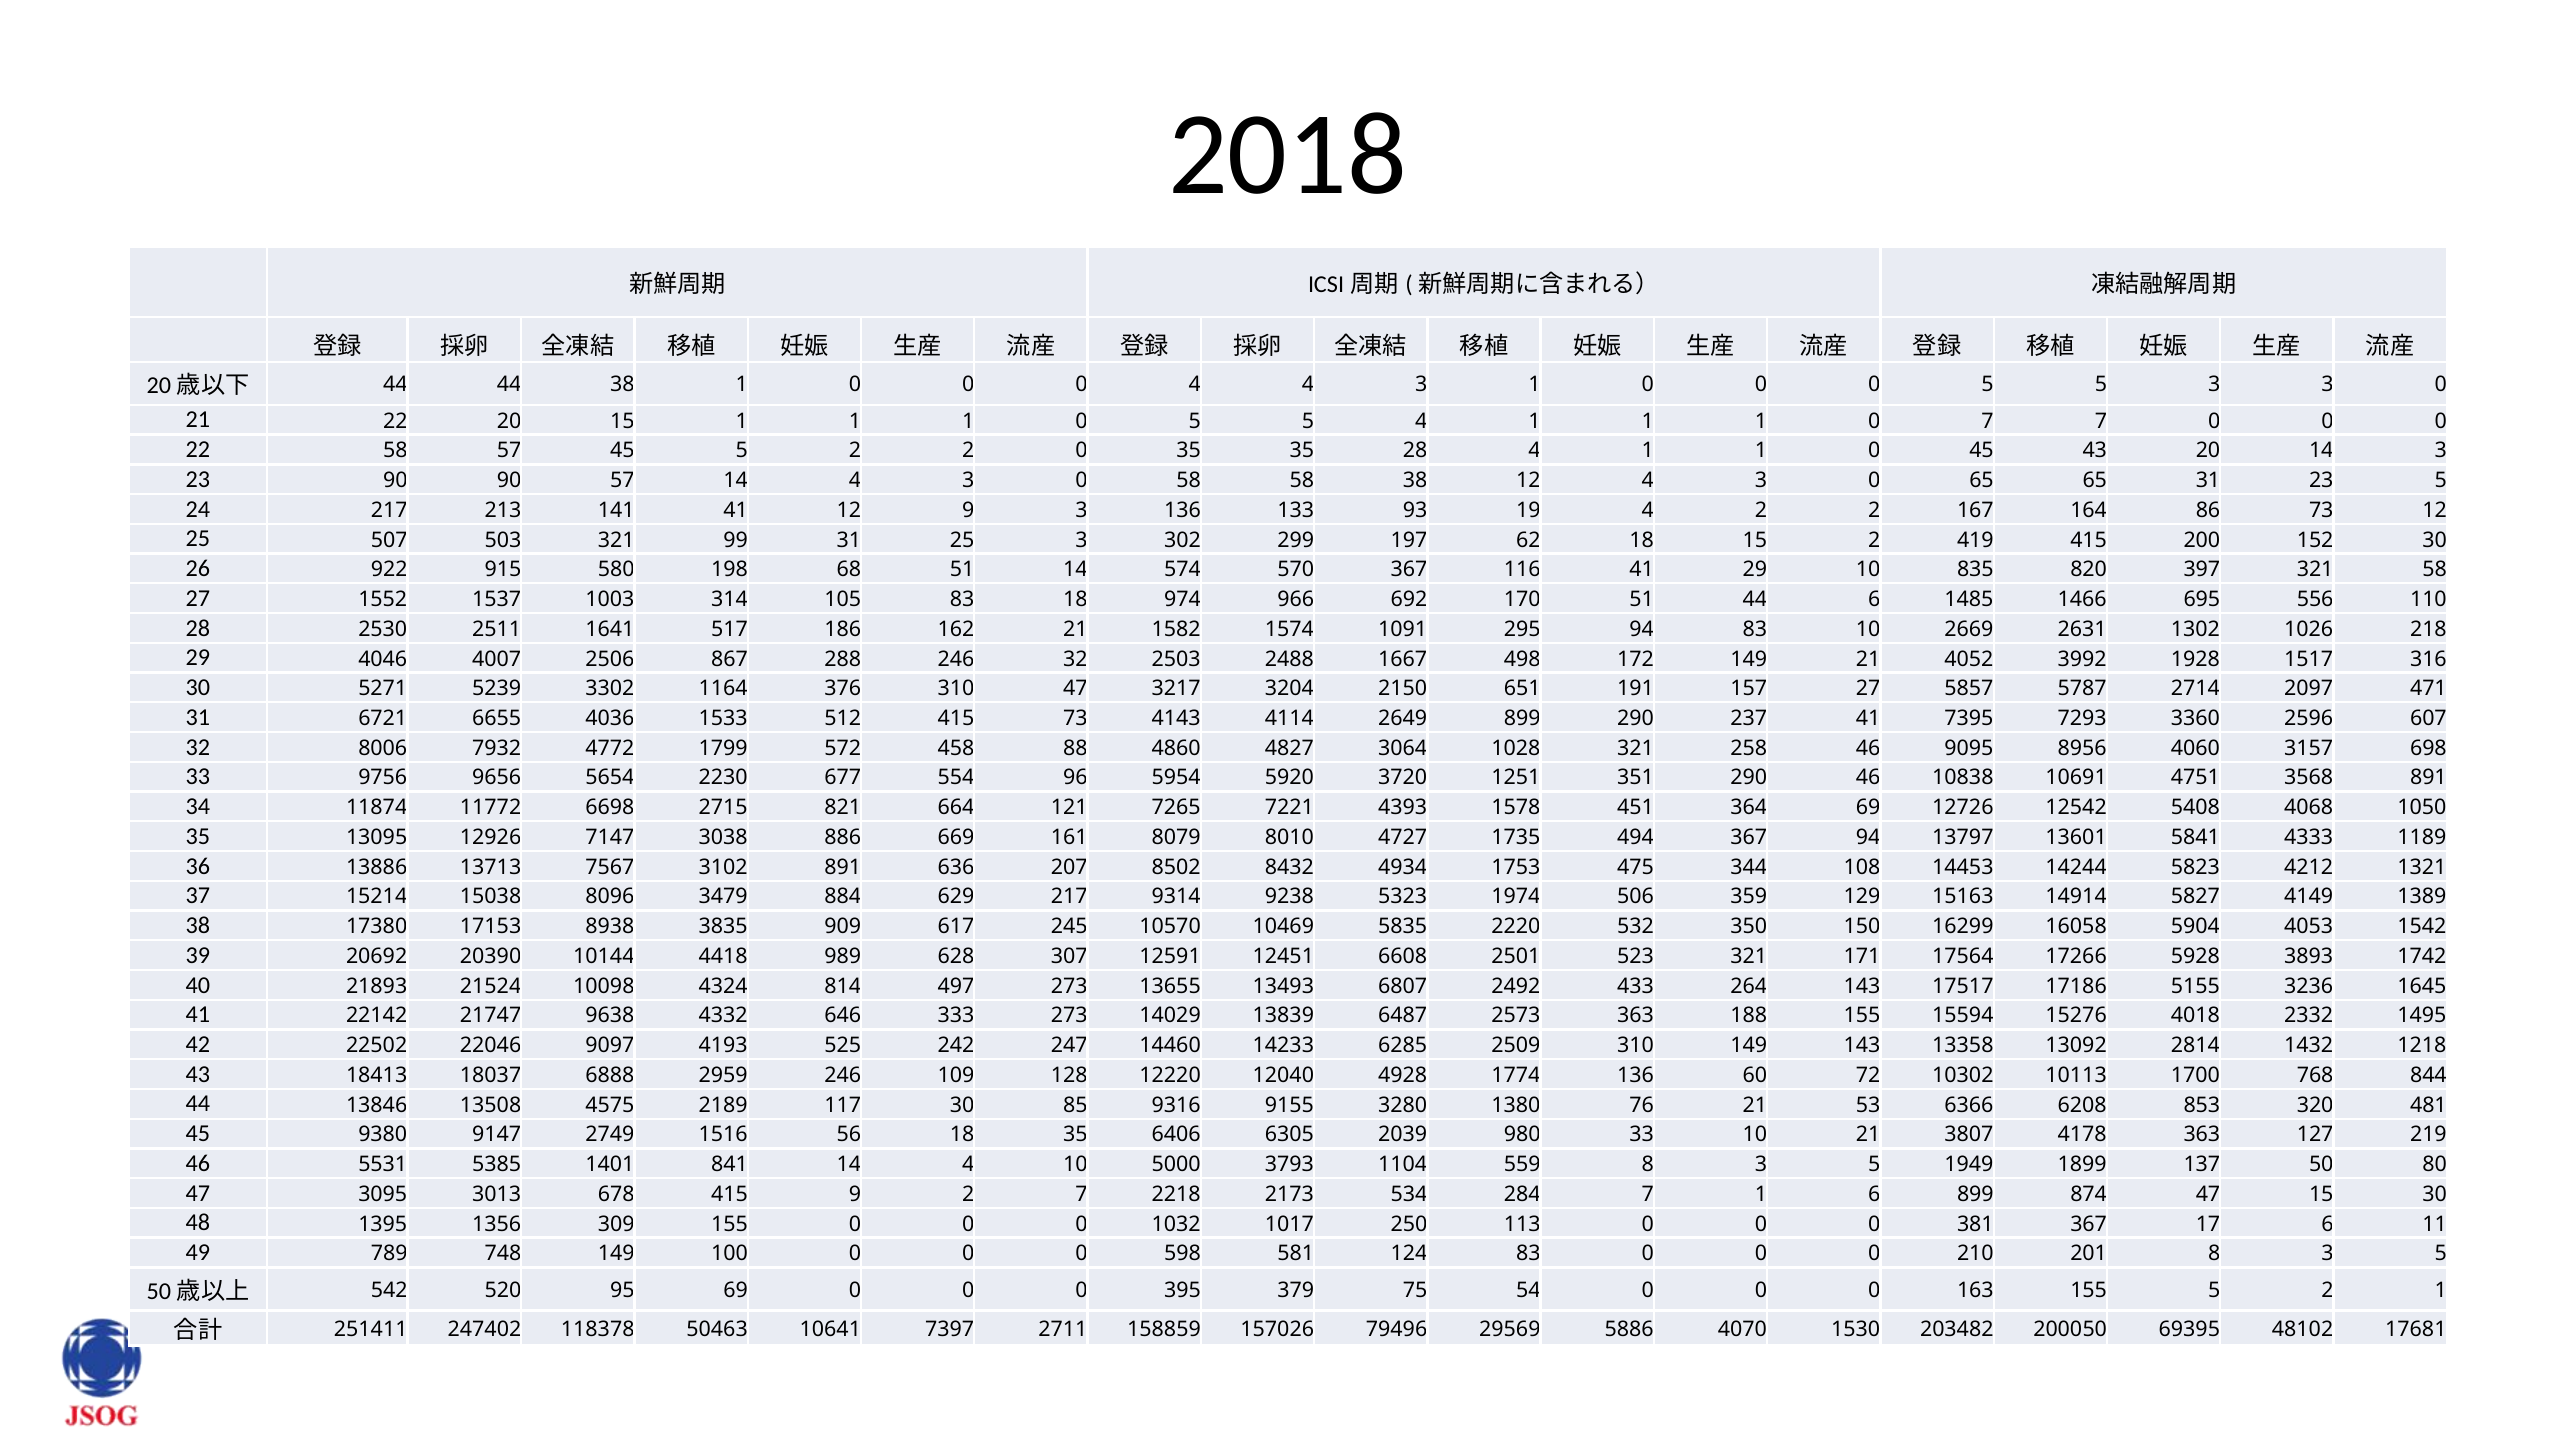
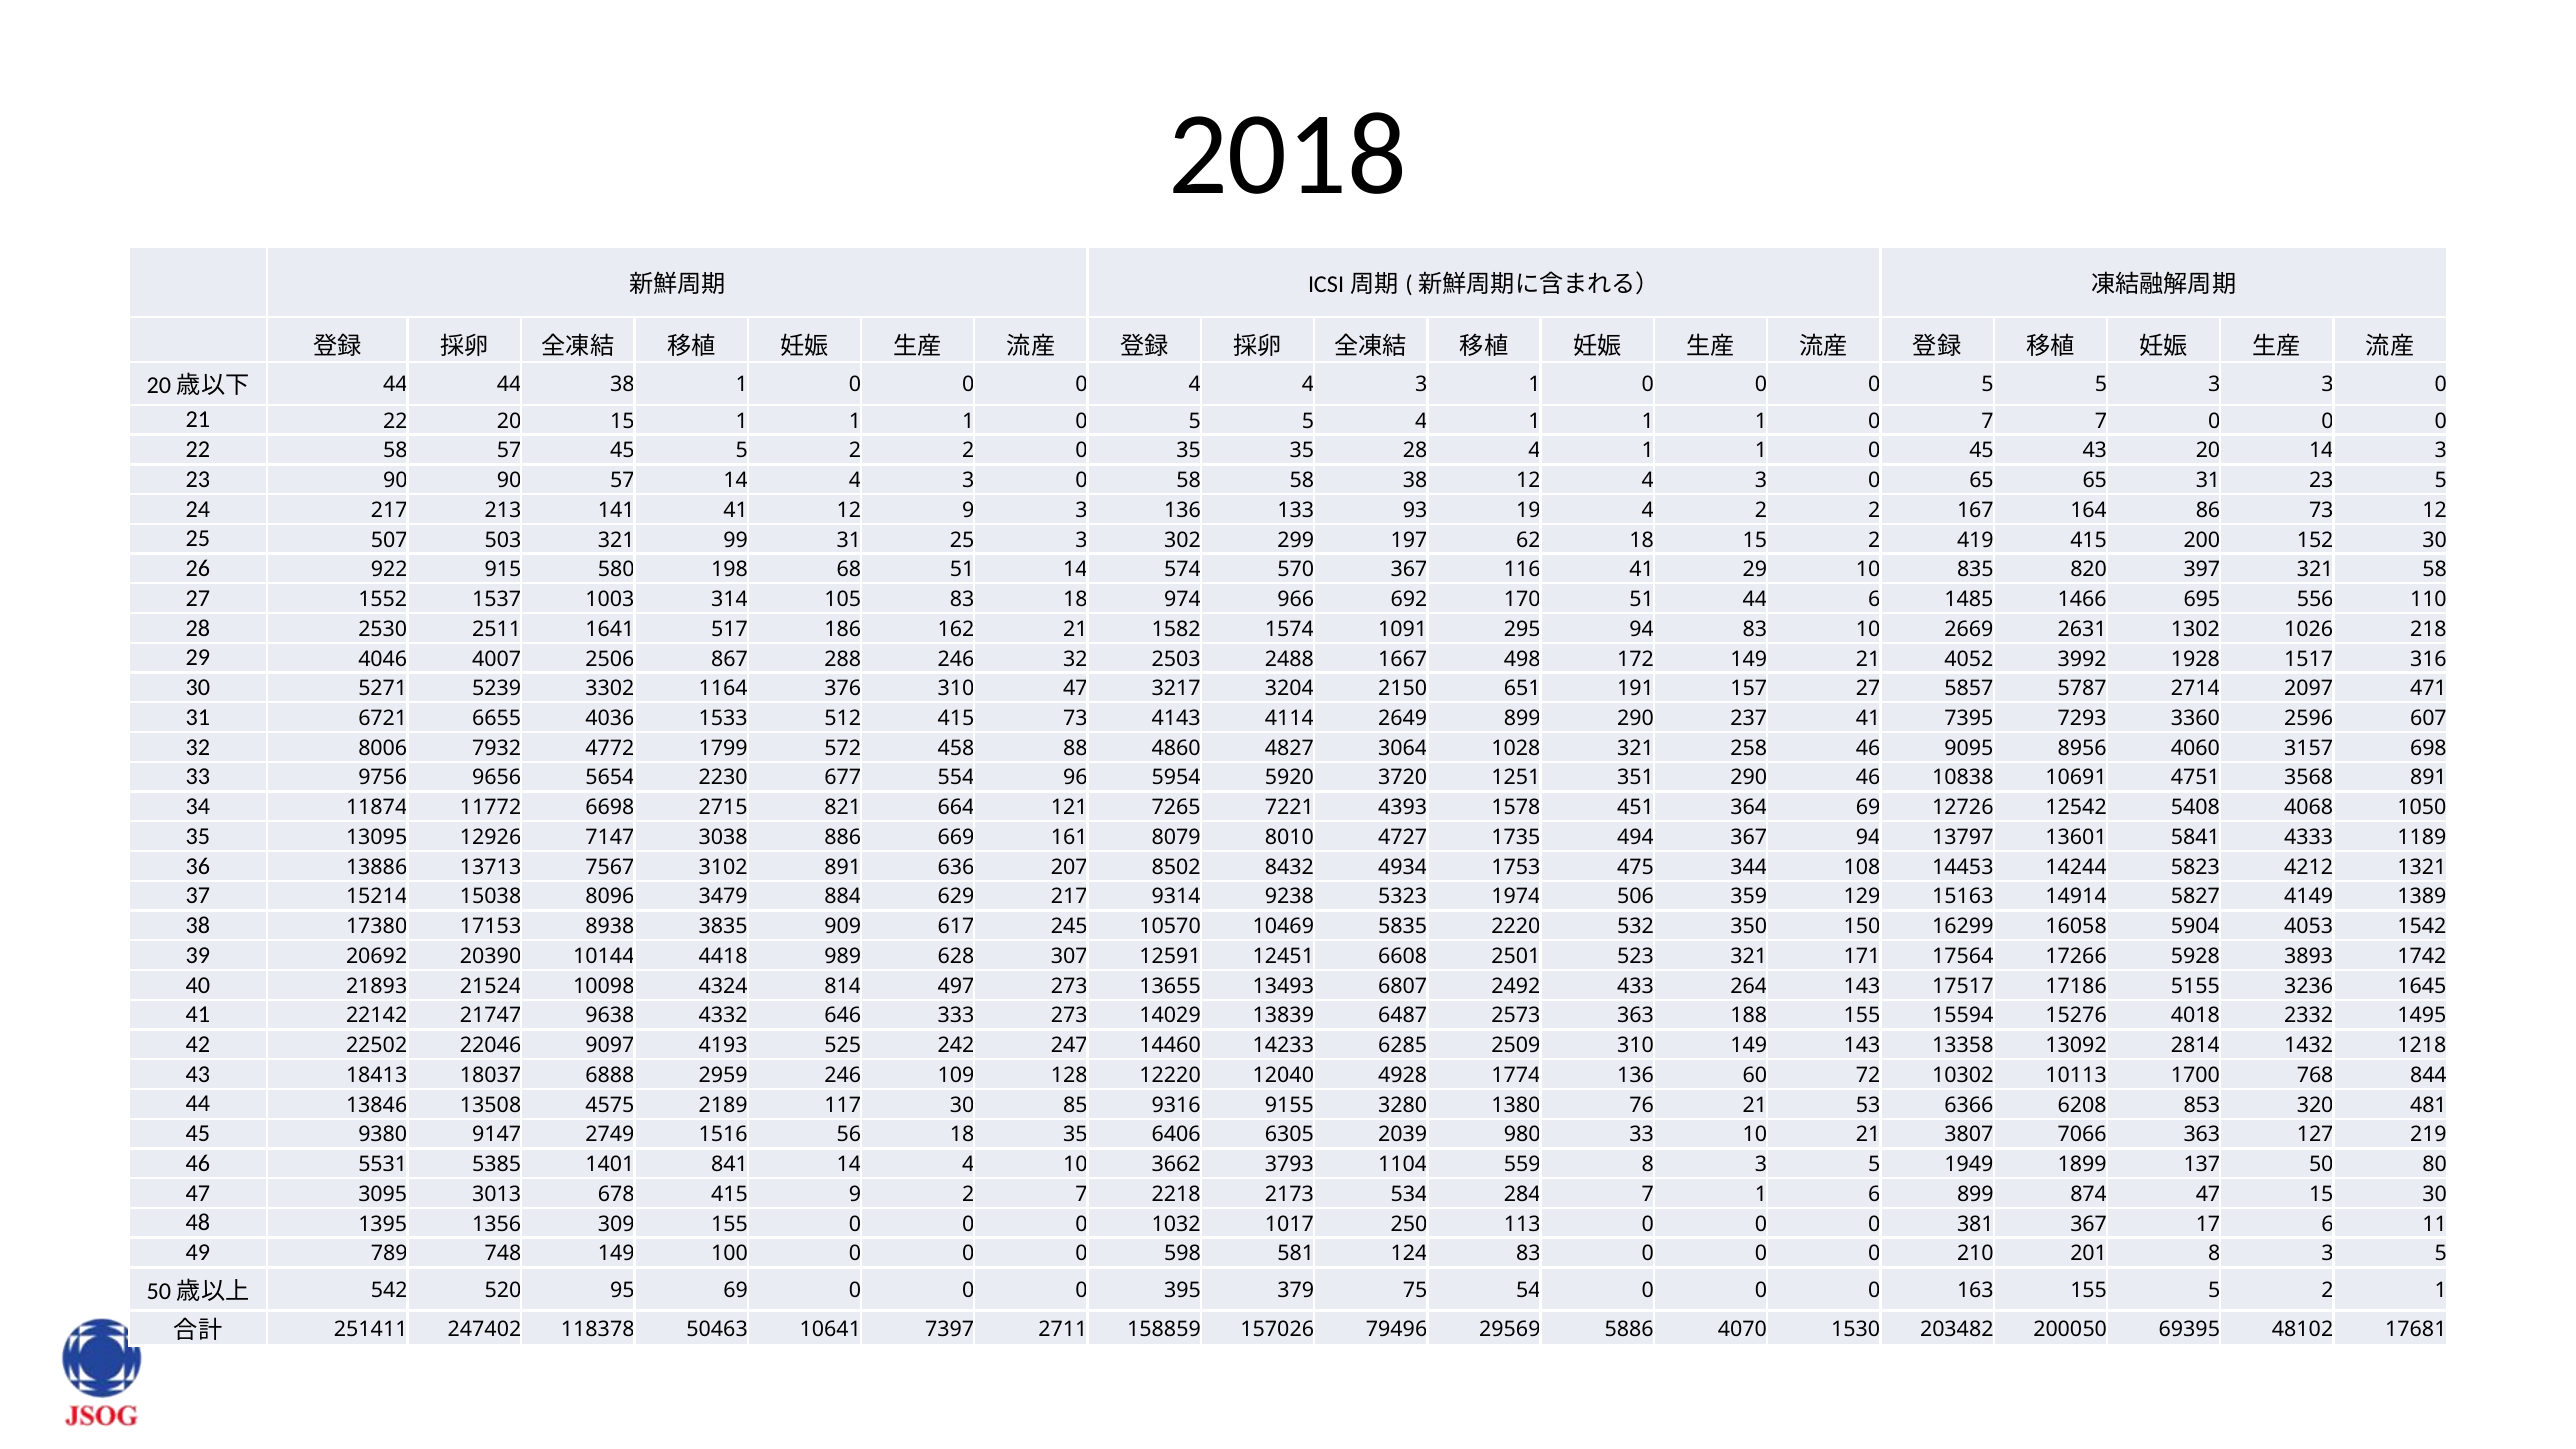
4178: 4178 -> 7066 (2082, 1135)
5000: 5000 -> 3662 (1176, 1165)
